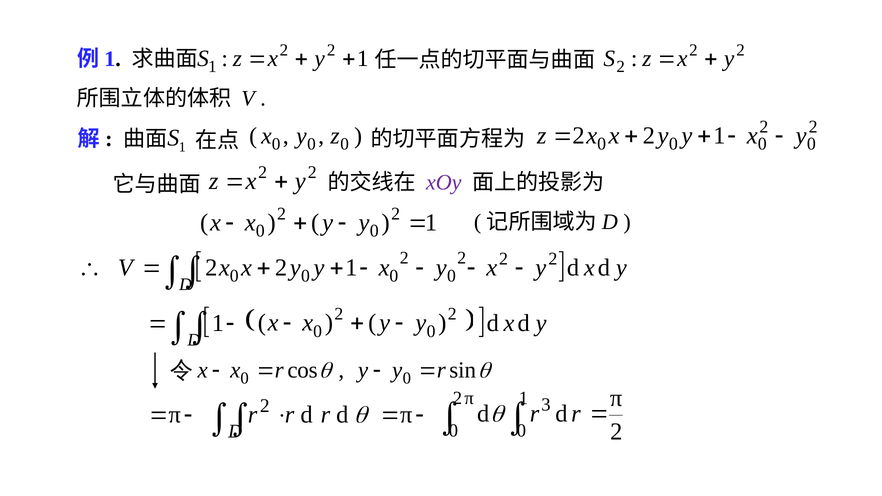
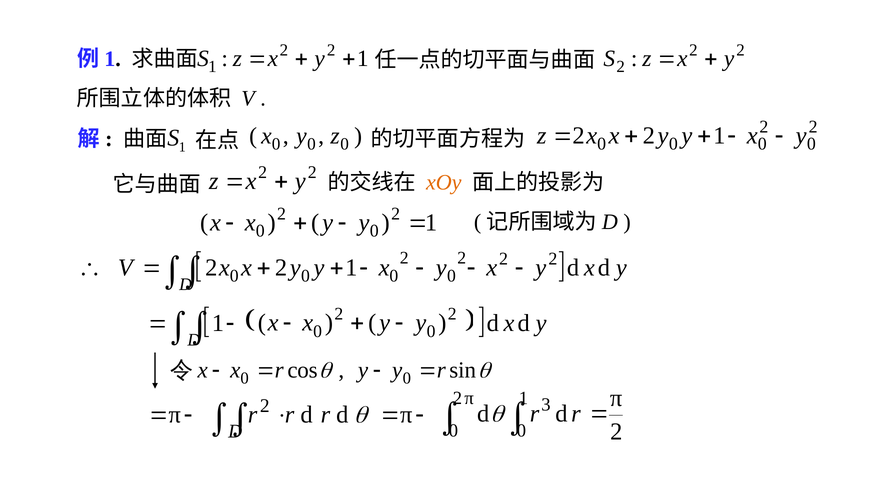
xOy colour: purple -> orange (444, 182)
